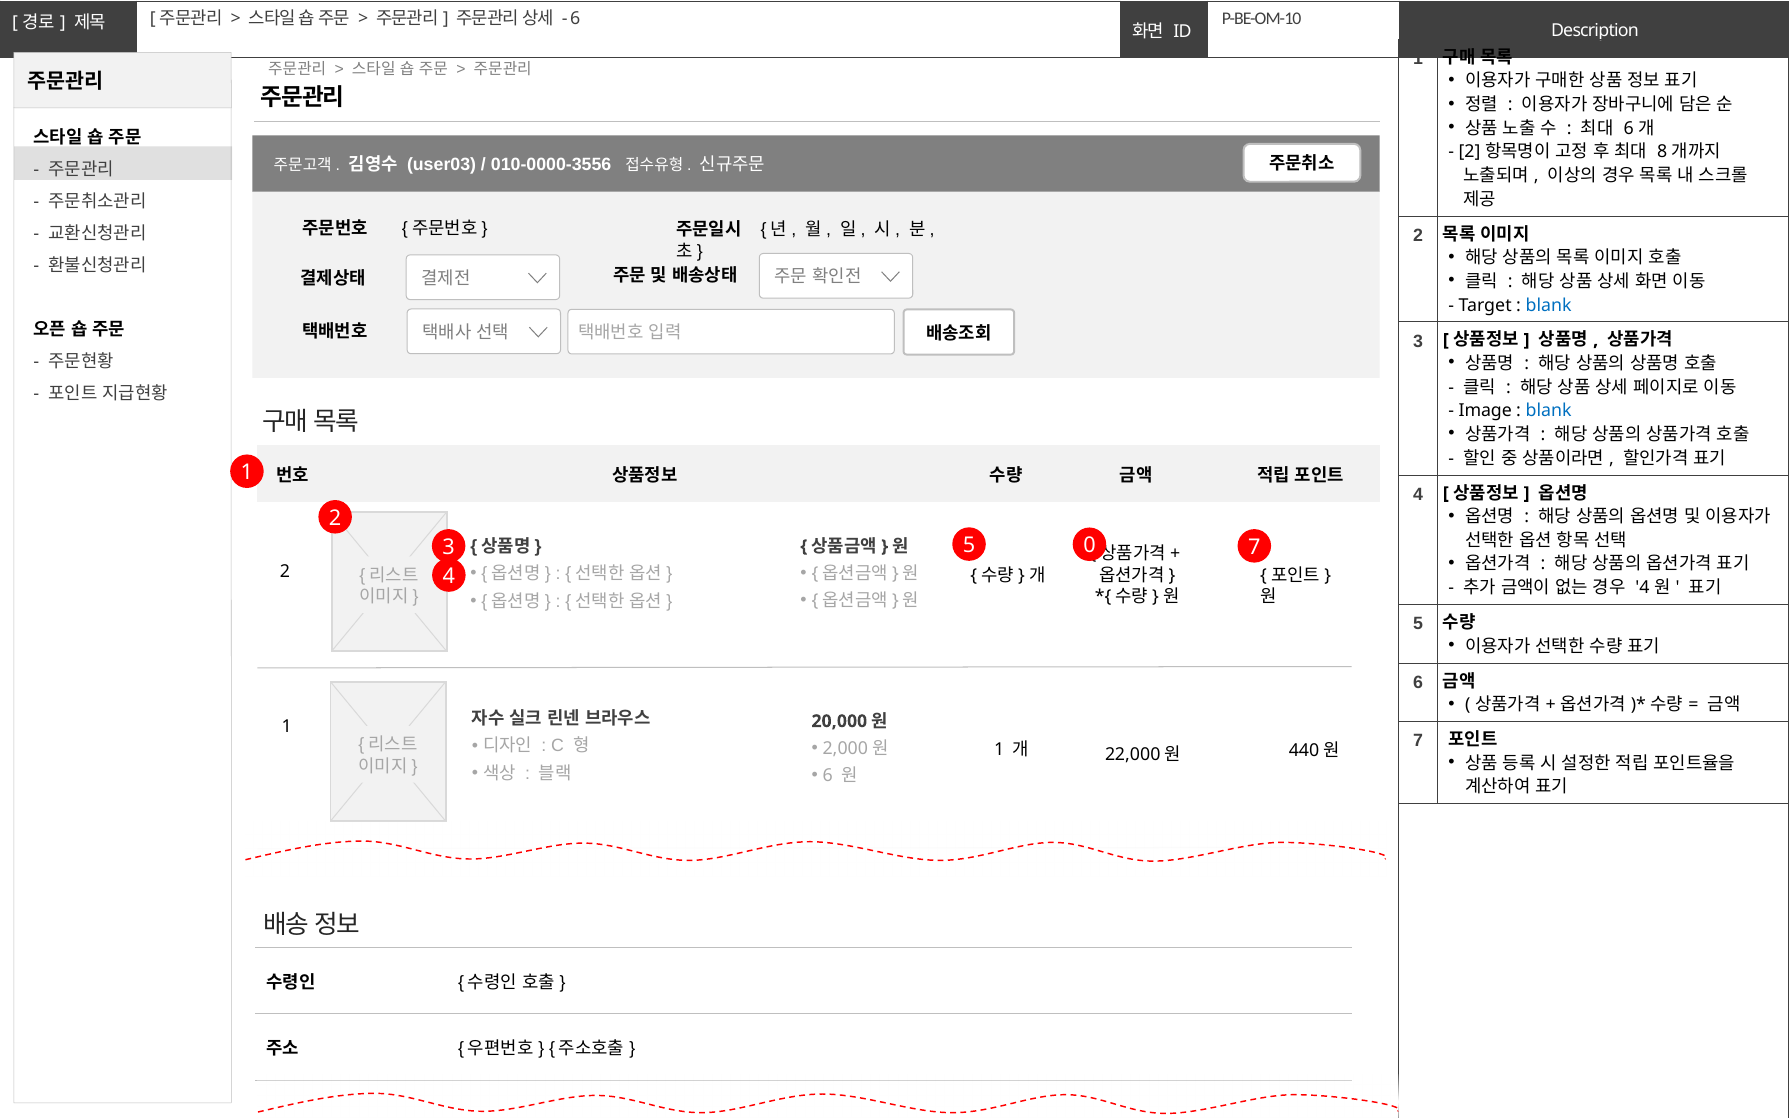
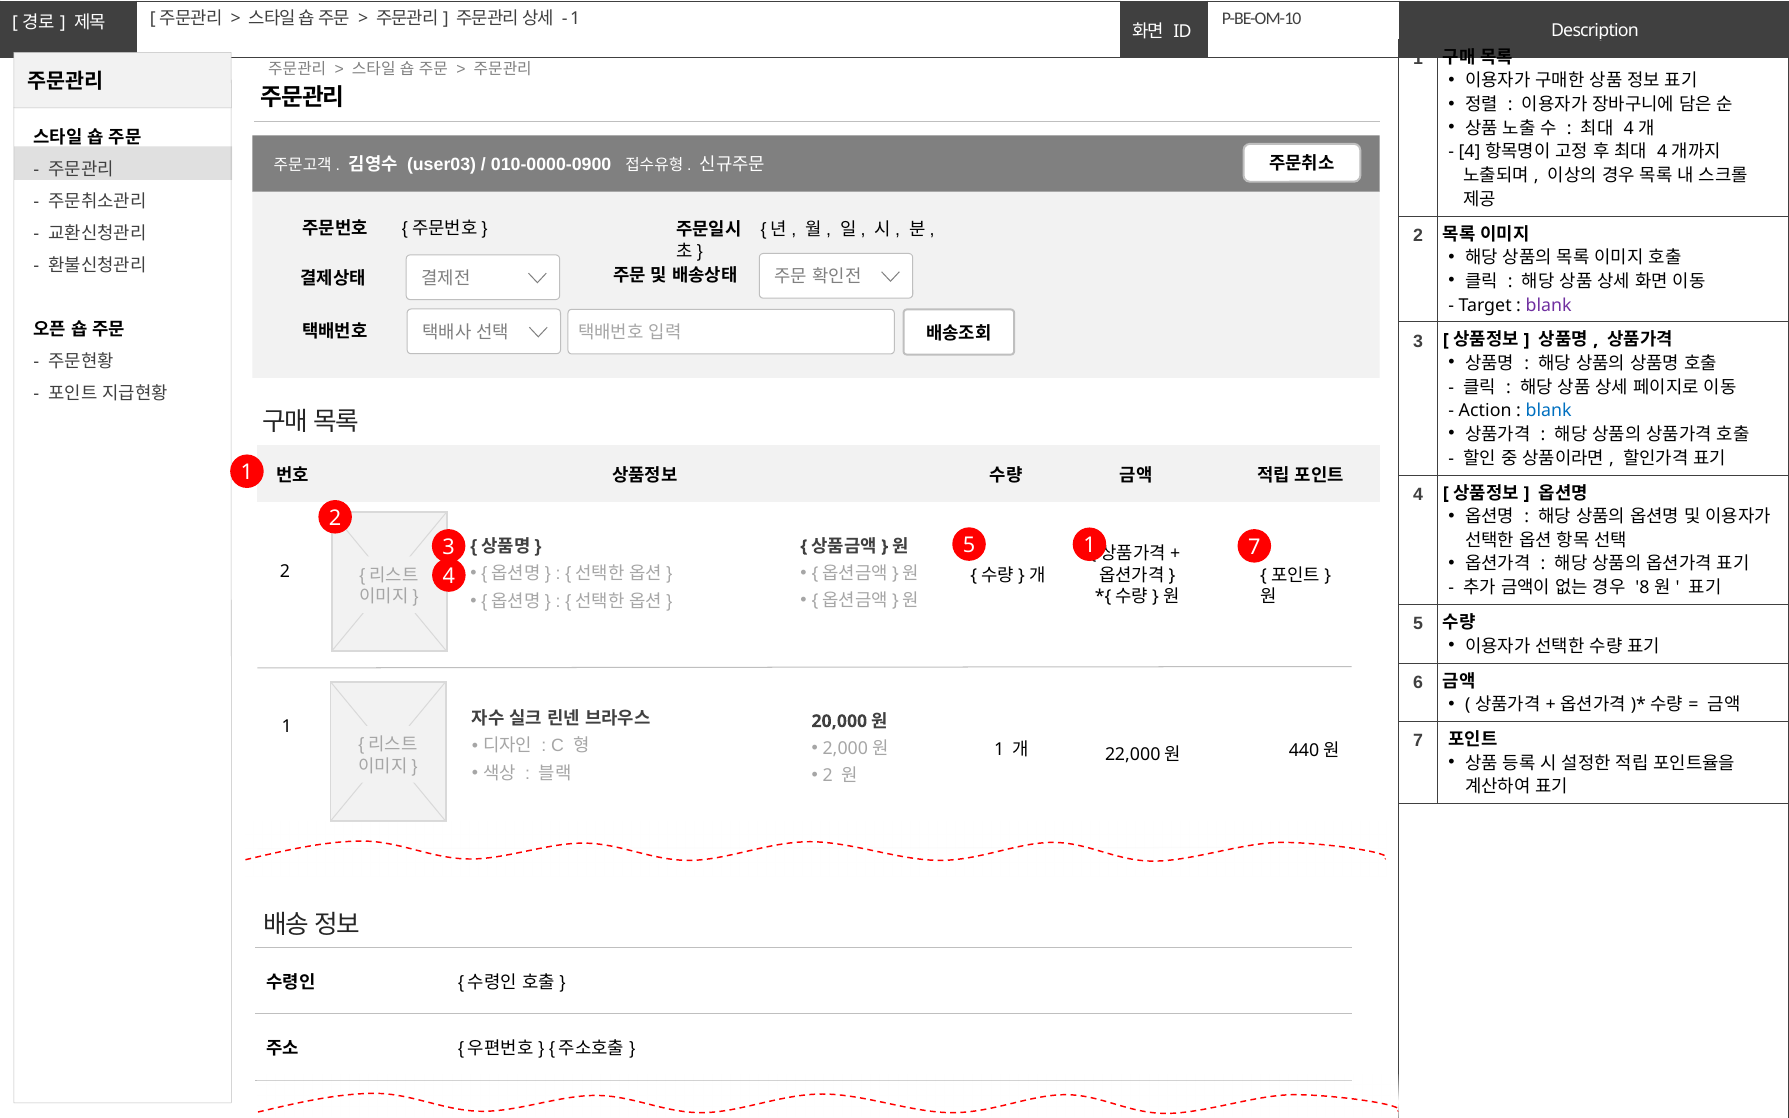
6: 6 -> 1 (575, 18)
6: 6 -> 4 (1629, 128)
2: 2 -> 4 (1470, 152)
8: 8 -> 4 (1662, 152)
010-0000-3556: 010-0000-3556 -> 010-0000-0900 (551, 165)
blank colour: blue -> purple (1549, 305)
Image: Image -> Action (1485, 411)
5 0: 0 -> 1 (1089, 546)
4: 4 -> 8 (1642, 588)
6: 6 -> 2 (828, 776)
